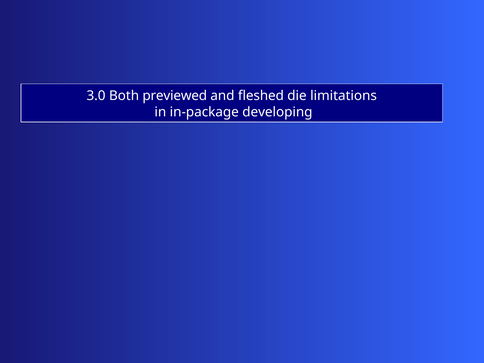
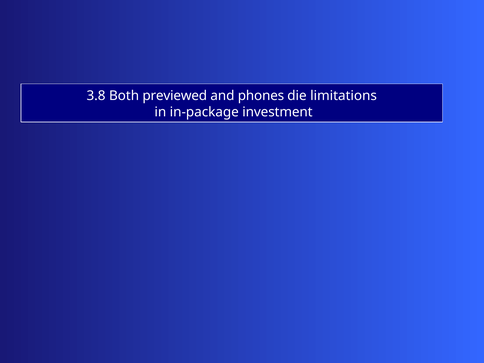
3.0: 3.0 -> 3.8 (96, 96)
fleshed: fleshed -> phones (261, 96)
developing: developing -> investment (277, 112)
